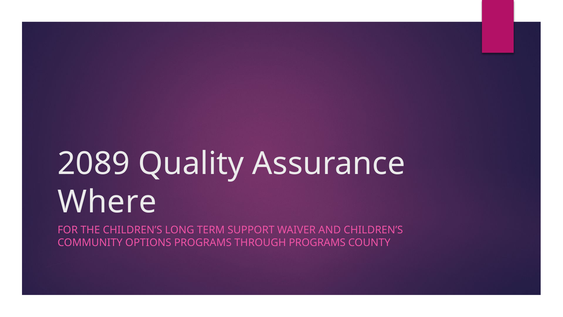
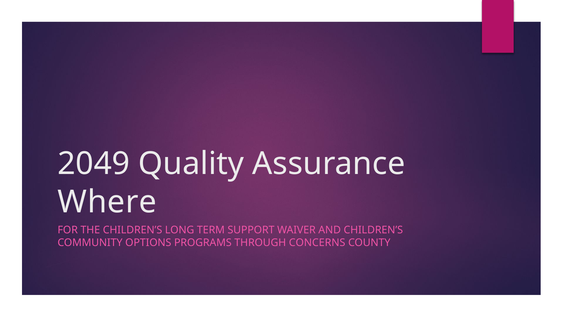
2089: 2089 -> 2049 (94, 164)
THROUGH PROGRAMS: PROGRAMS -> CONCERNS (317, 242)
